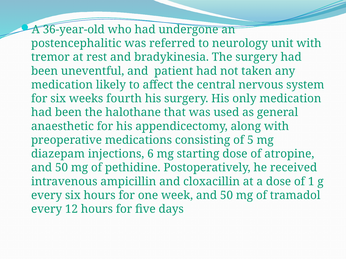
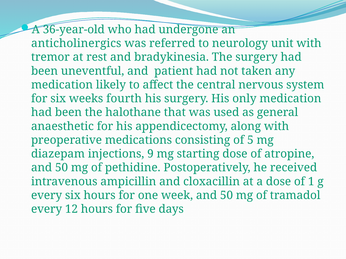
postencephalitic: postencephalitic -> anticholinergics (76, 43)
6: 6 -> 9 (150, 154)
